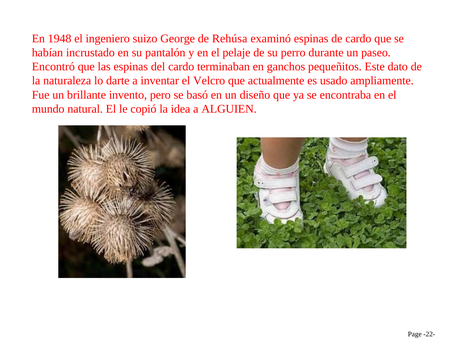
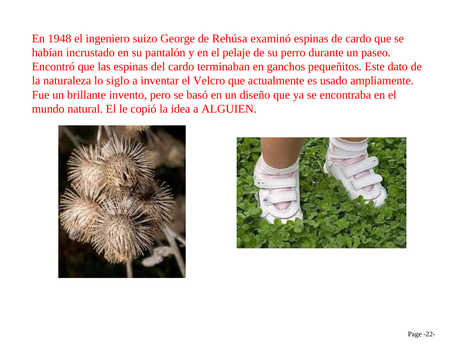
darte: darte -> siglo (118, 81)
